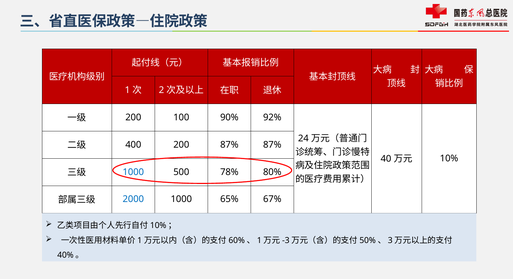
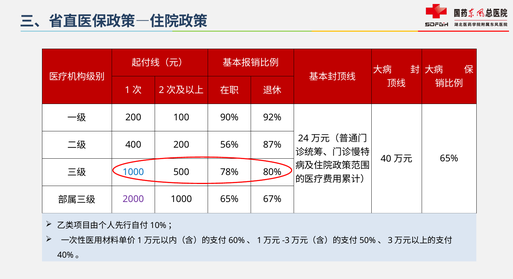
200 87%: 87% -> 56% (229, 145)
10%: 10% -> 65% (449, 158)
2000 colour: blue -> purple (133, 199)
